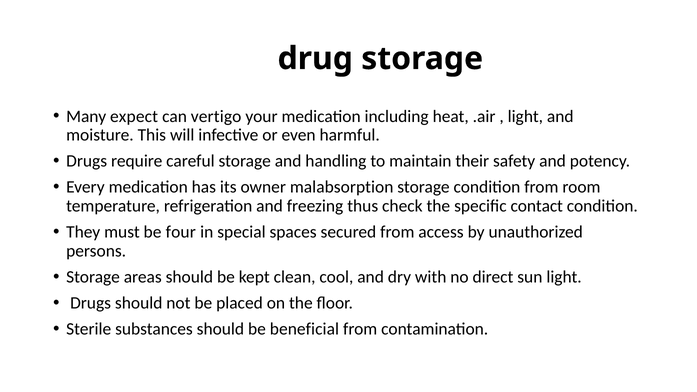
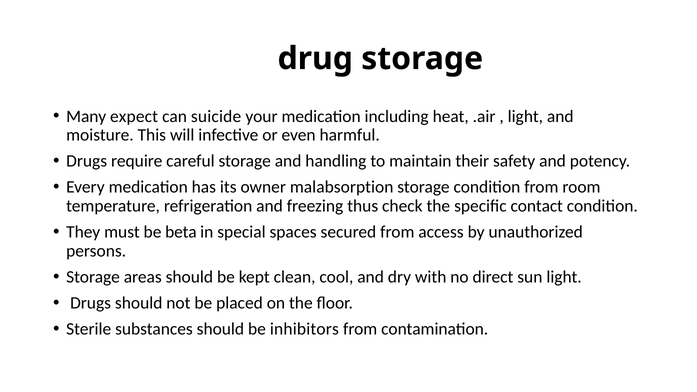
vertigo: vertigo -> suicide (216, 116)
four: four -> beta (181, 232)
beneficial: beneficial -> inhibitors (304, 329)
